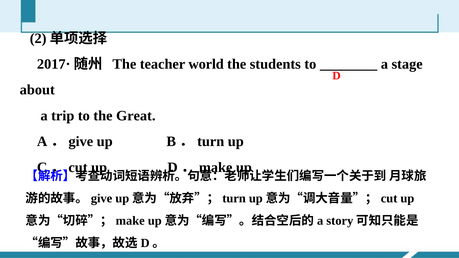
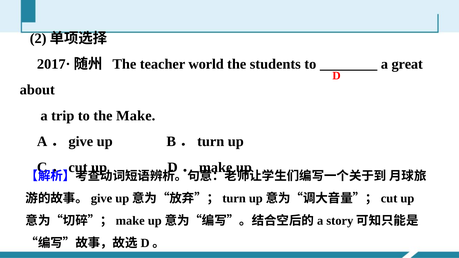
stage: stage -> great (407, 64)
the Great: Great -> Make (136, 116)
